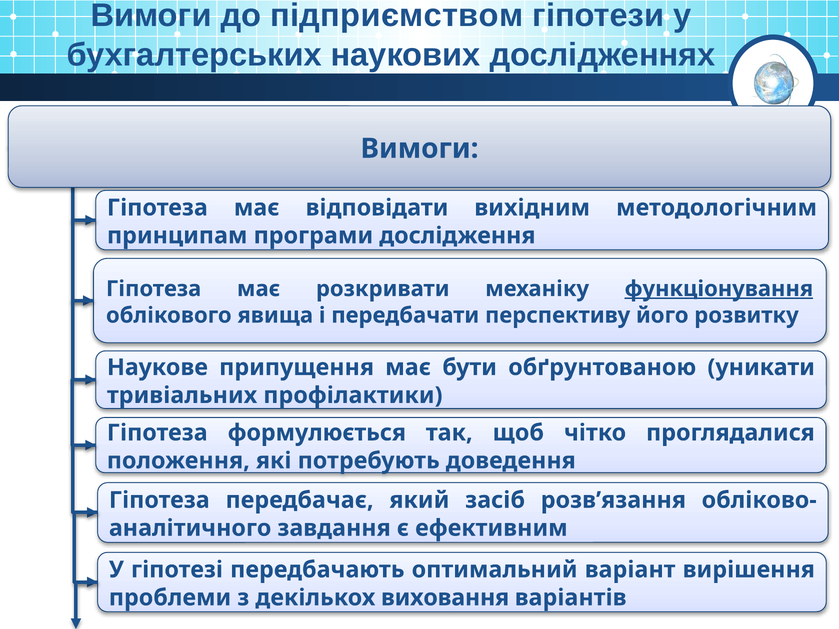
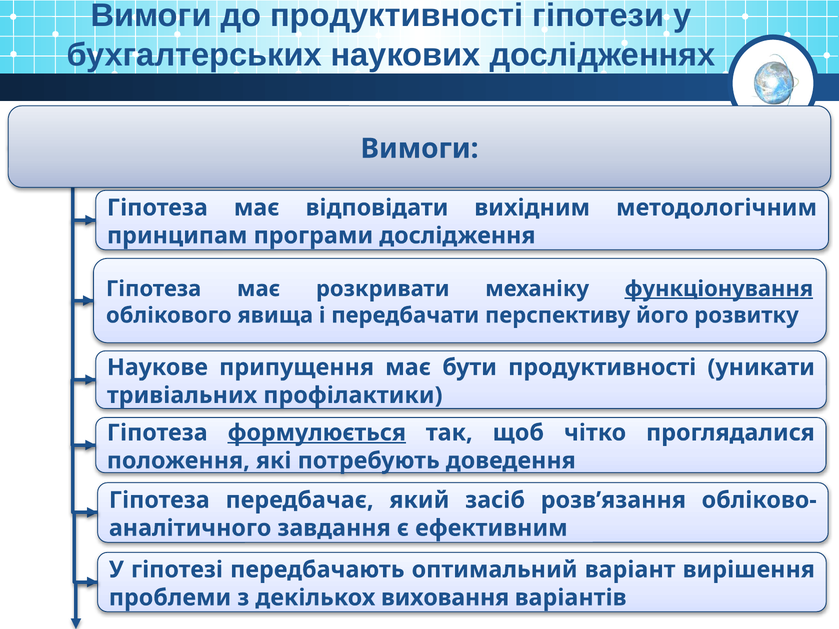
до підприємством: підприємством -> продуктивності (397, 16)
бути обґрунтованою: обґрунтованою -> продуктивності (602, 367)
формулюється underline: none -> present (317, 433)
